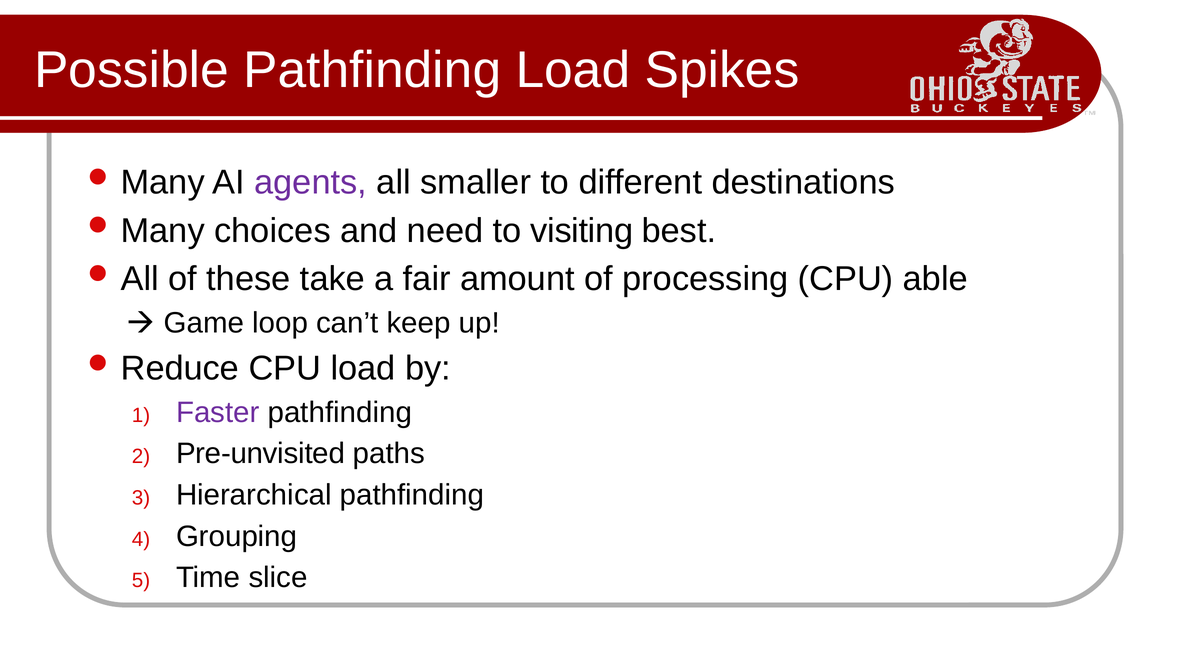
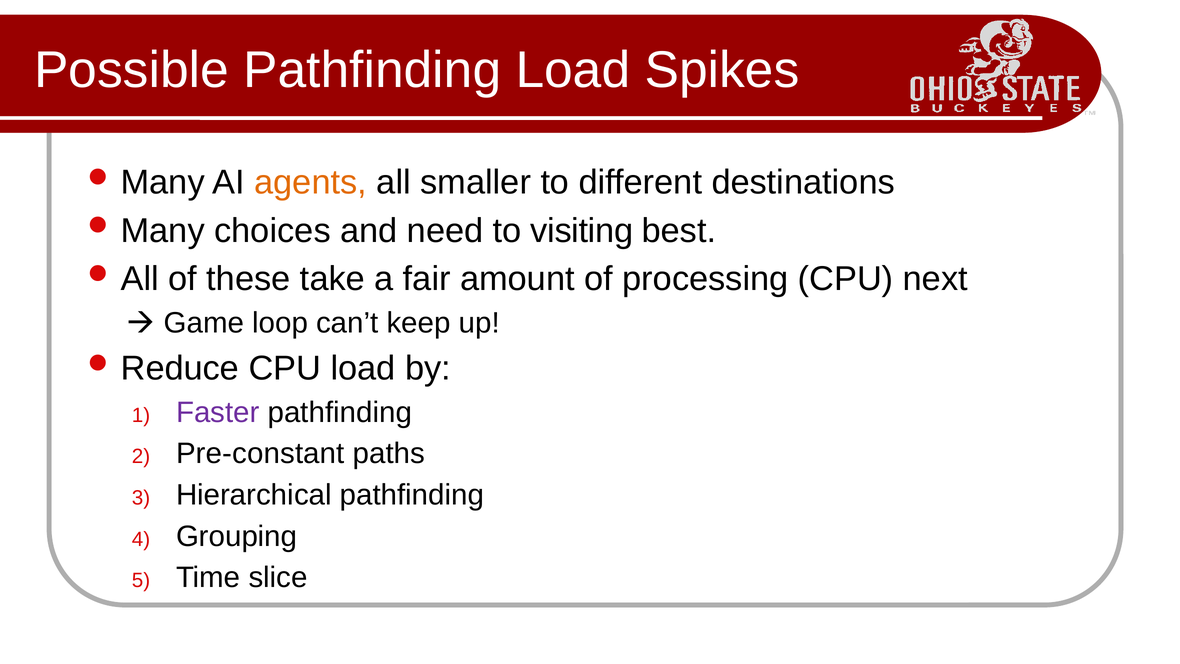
agents colour: purple -> orange (311, 182)
able: able -> next (935, 279)
Pre-unvisited: Pre-unvisited -> Pre-constant (260, 454)
